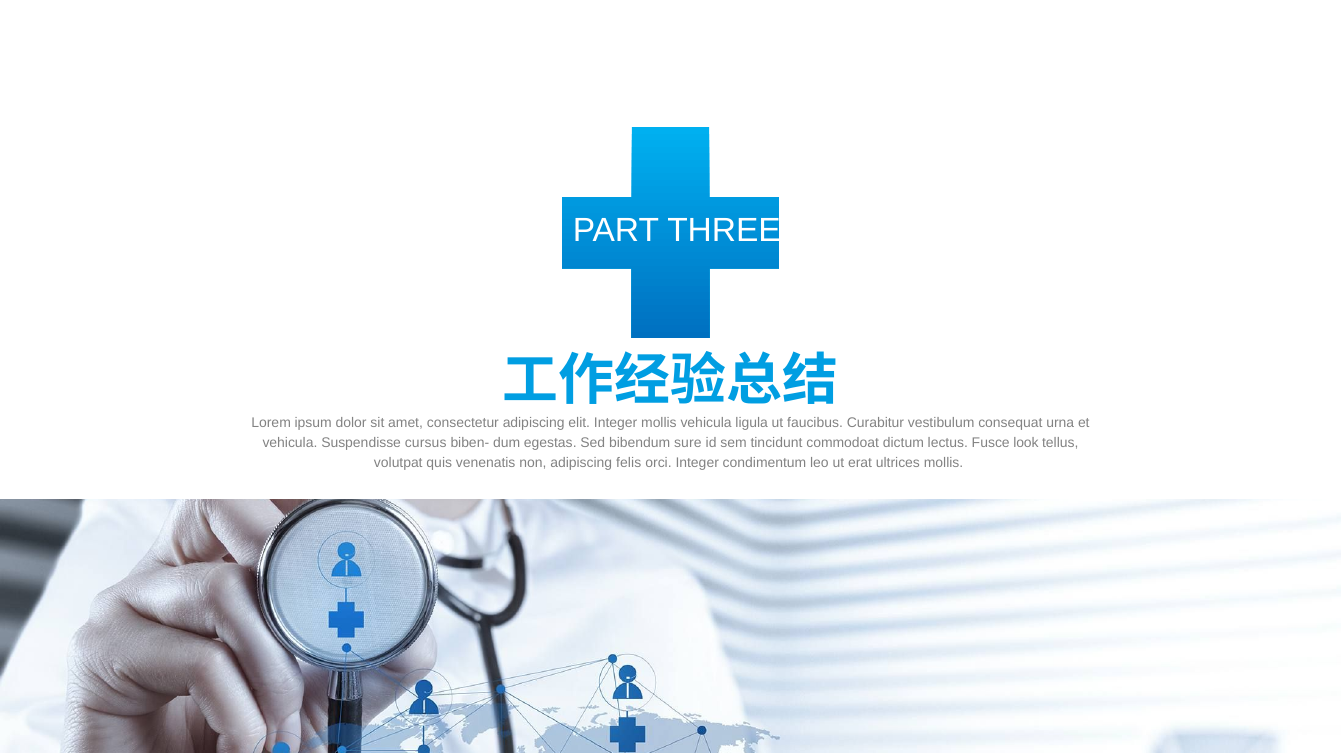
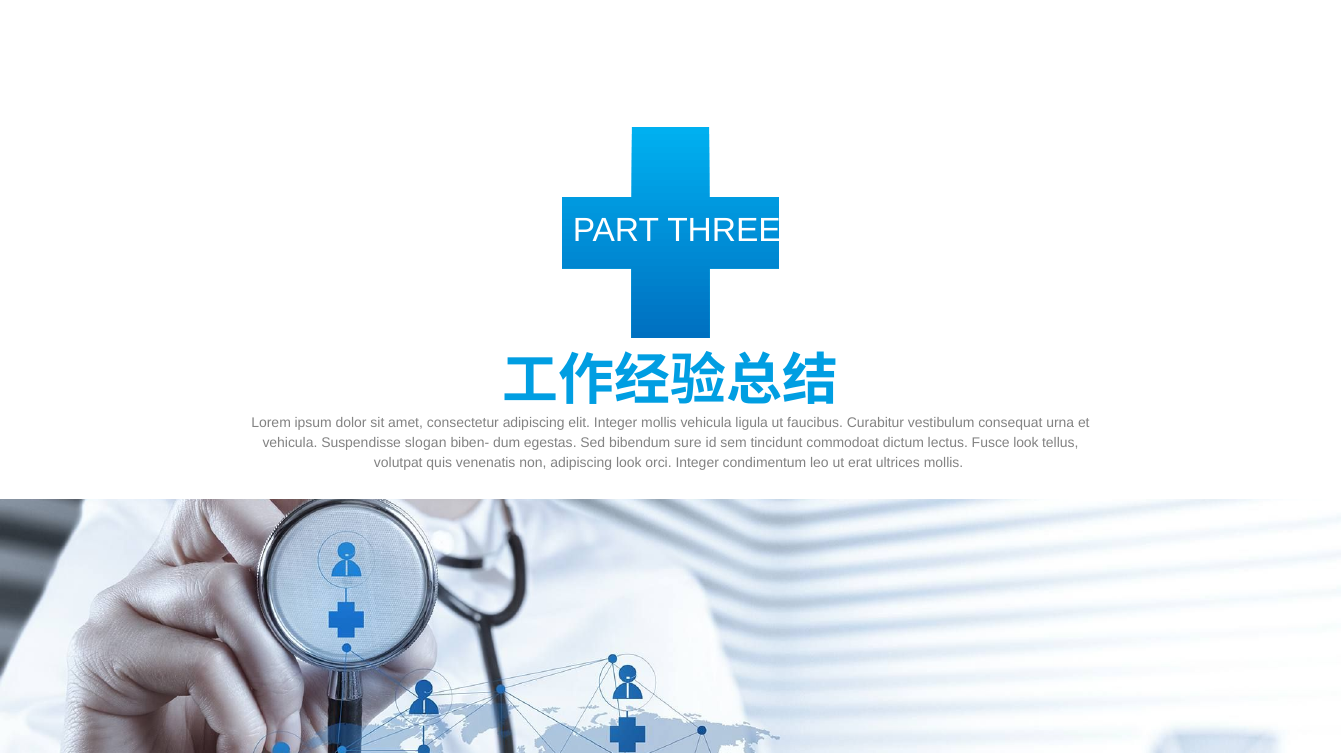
cursus: cursus -> slogan (426, 443)
adipiscing felis: felis -> look (629, 464)
